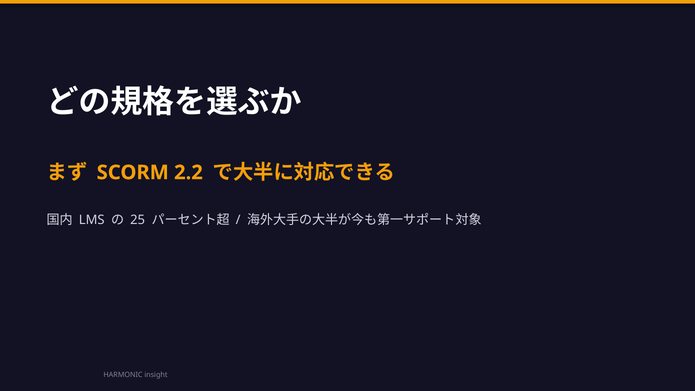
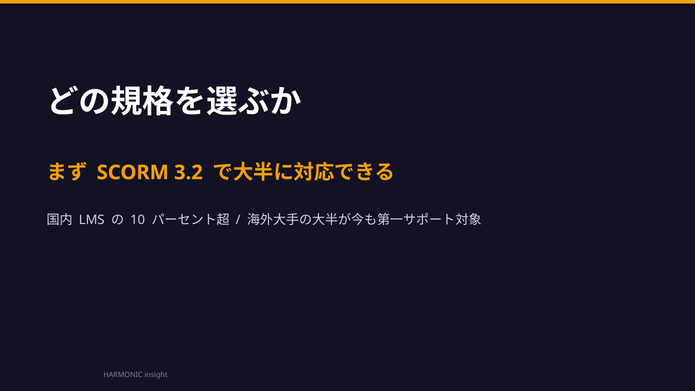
2.2: 2.2 -> 3.2 (188, 173)
25: 25 -> 10 (138, 220)
